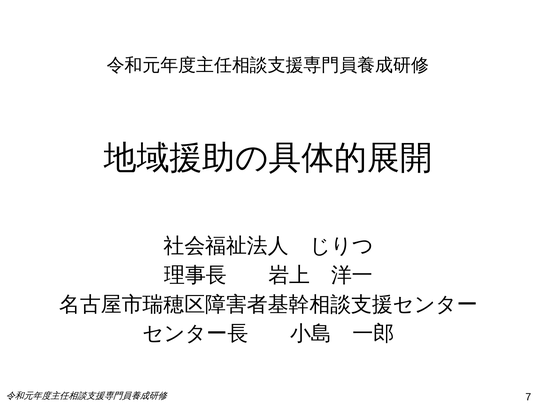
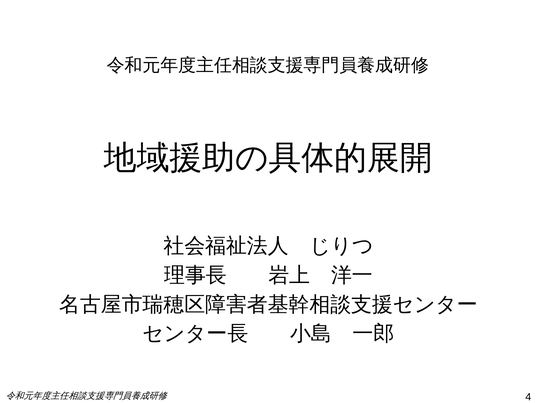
7: 7 -> 4 (528, 397)
